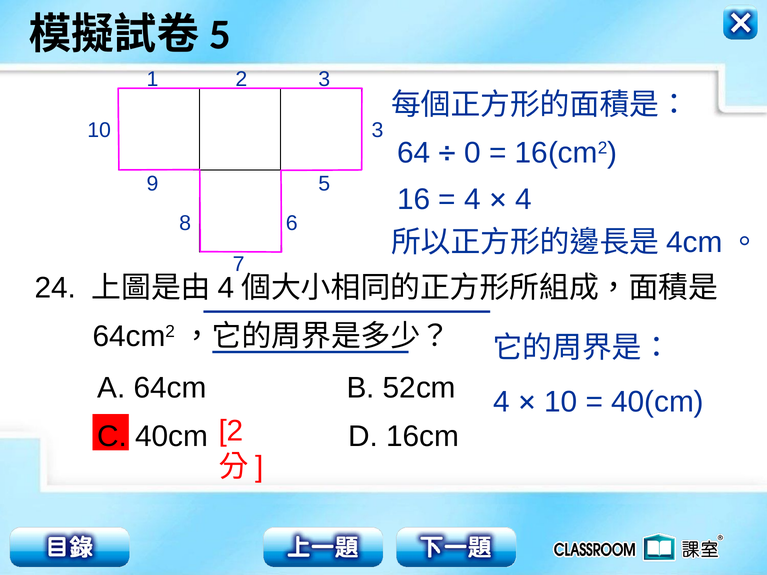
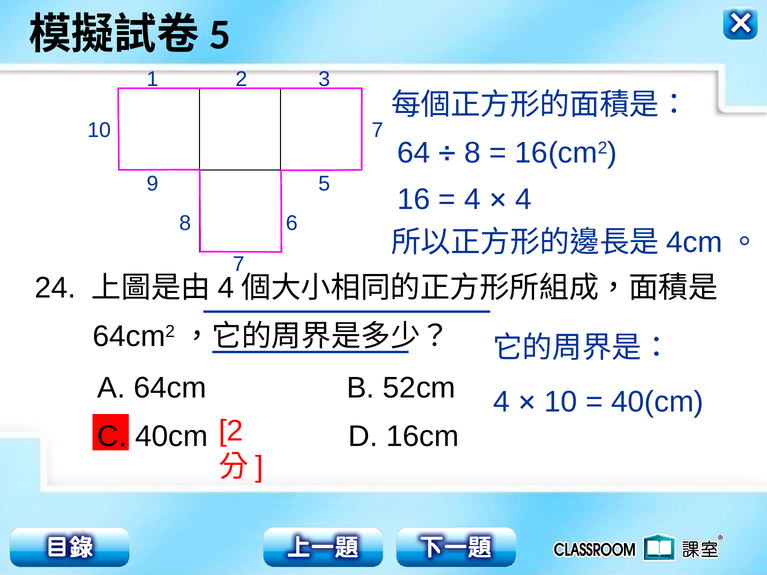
10 3: 3 -> 7 (378, 130)
0: 0 -> 8 (473, 153)
